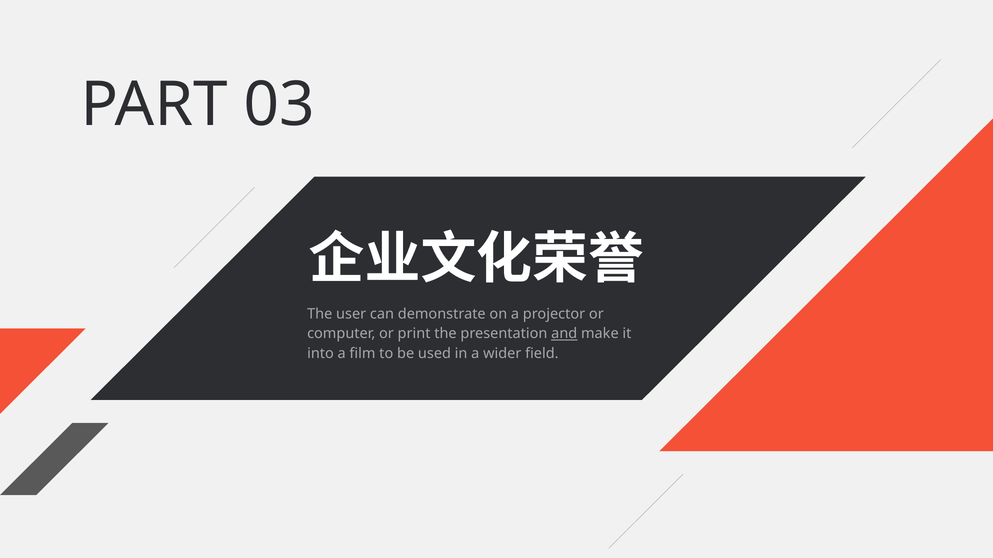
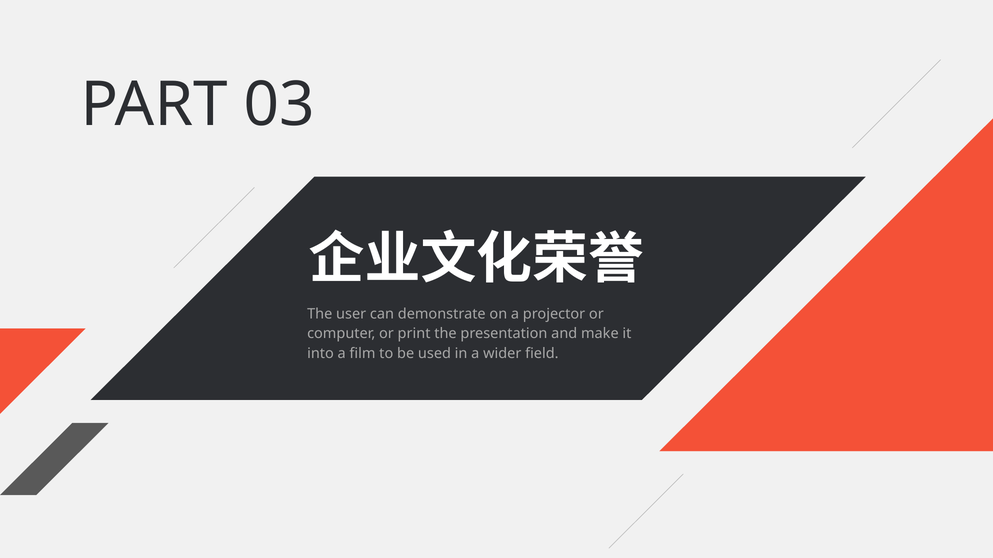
and underline: present -> none (564, 334)
